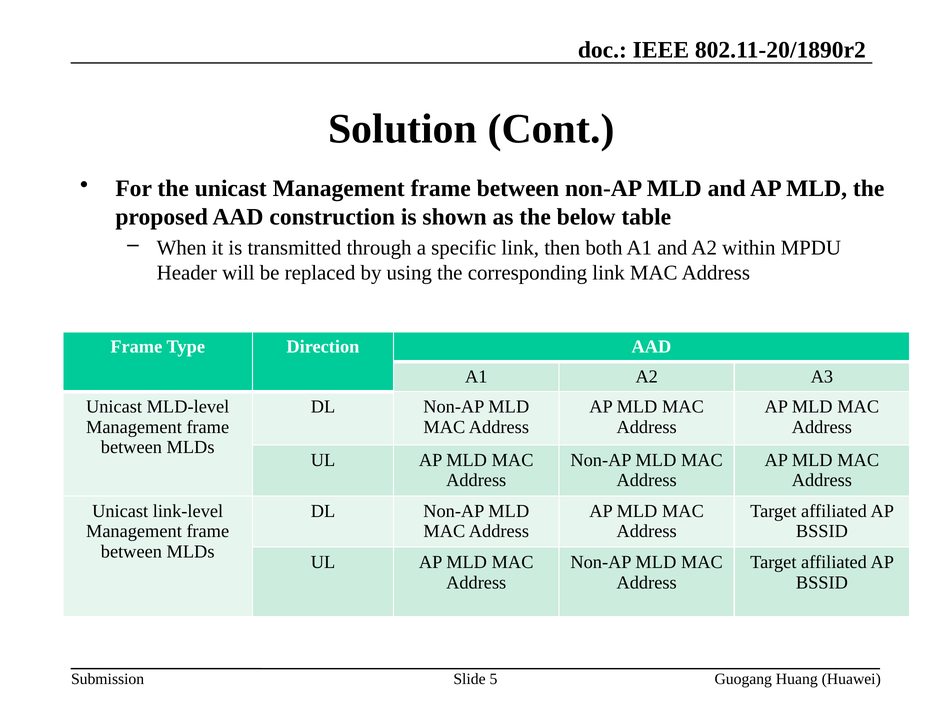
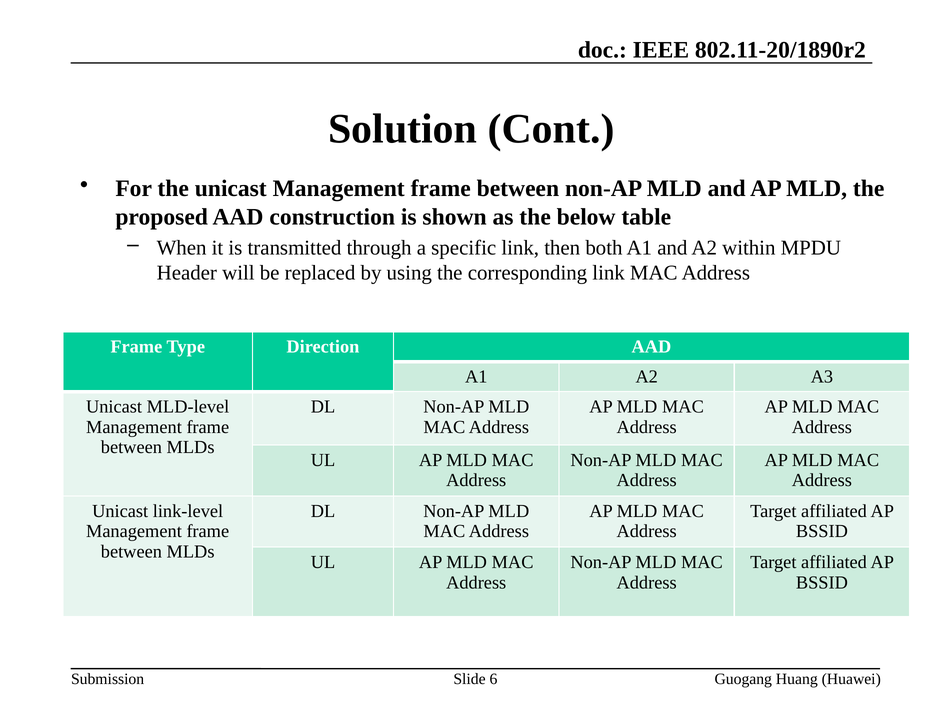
5: 5 -> 6 (493, 678)
